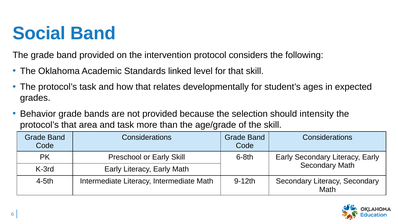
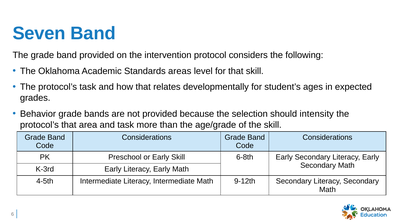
Social: Social -> Seven (39, 33)
linked: linked -> areas (180, 71)
